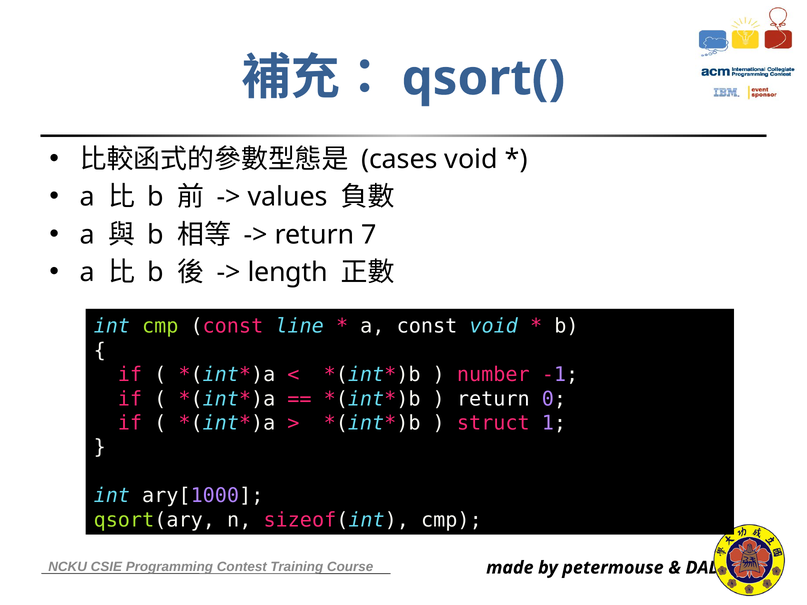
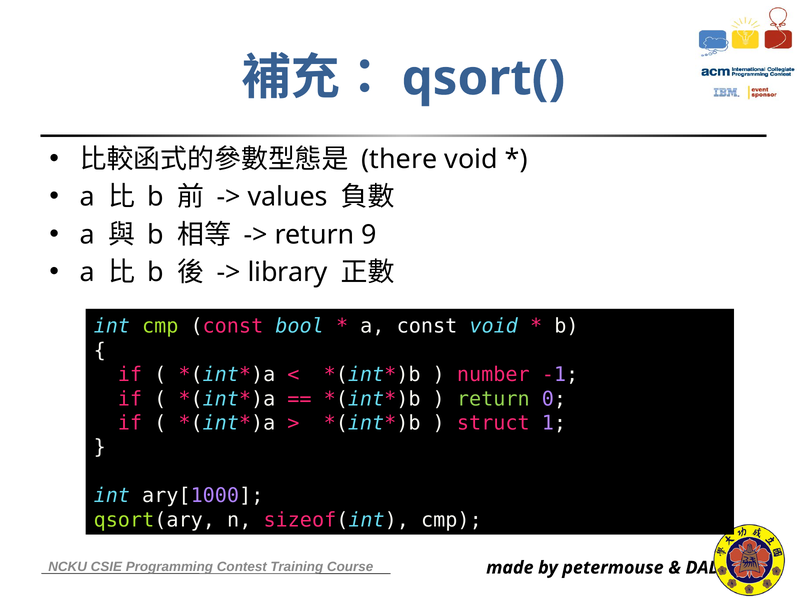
cases: cases -> there (399, 160)
7: 7 -> 9 (369, 235)
length: length -> library (288, 272)
line: line -> bool (300, 326)
return colour: white -> light green (493, 399)
